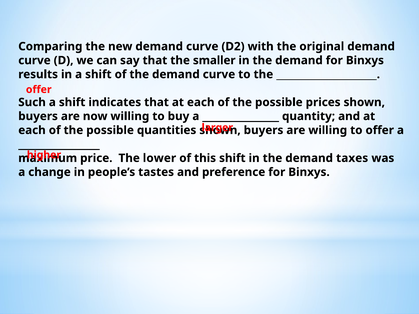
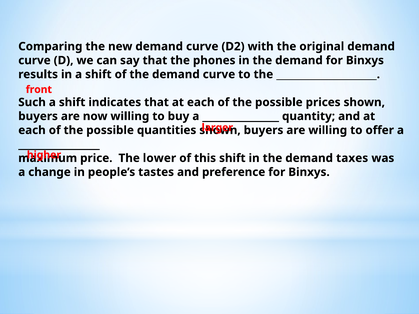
smaller: smaller -> phones (214, 60)
offer: offer -> front (39, 90)
